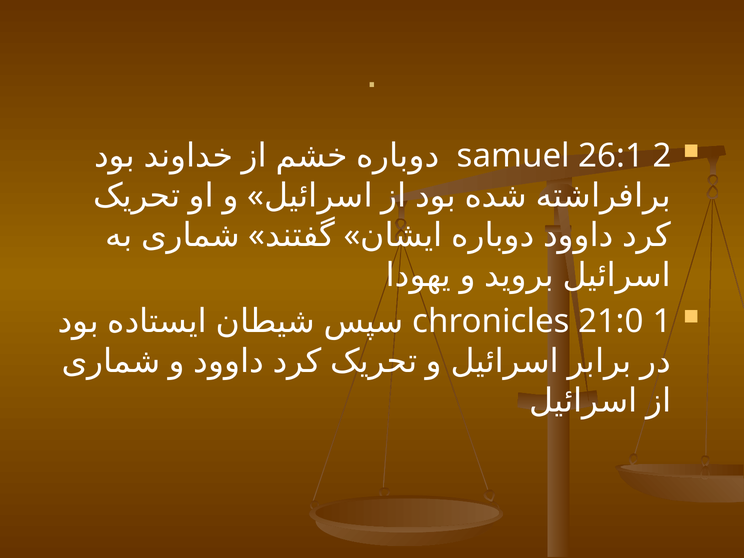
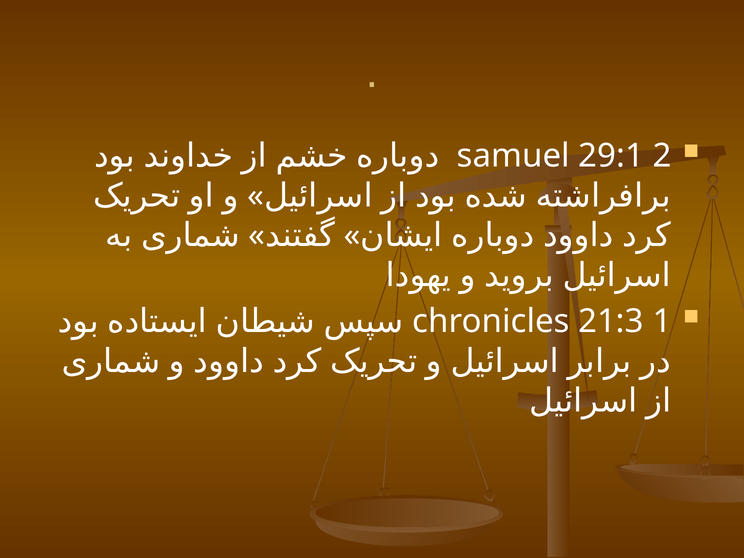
26:1: 26:1 -> 29:1 (611, 156)
21:0: 21:0 -> 21:3 (611, 321)
